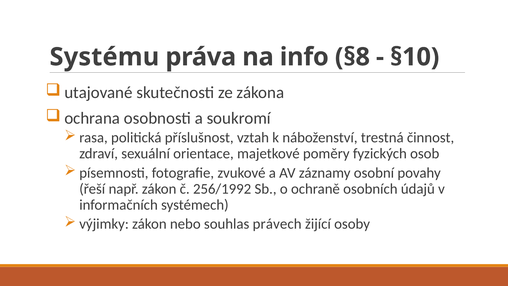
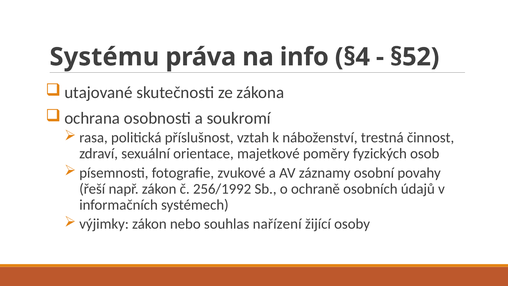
§8: §8 -> §4 (352, 57)
§10: §10 -> §52 (415, 57)
právech: právech -> nařízení (277, 224)
